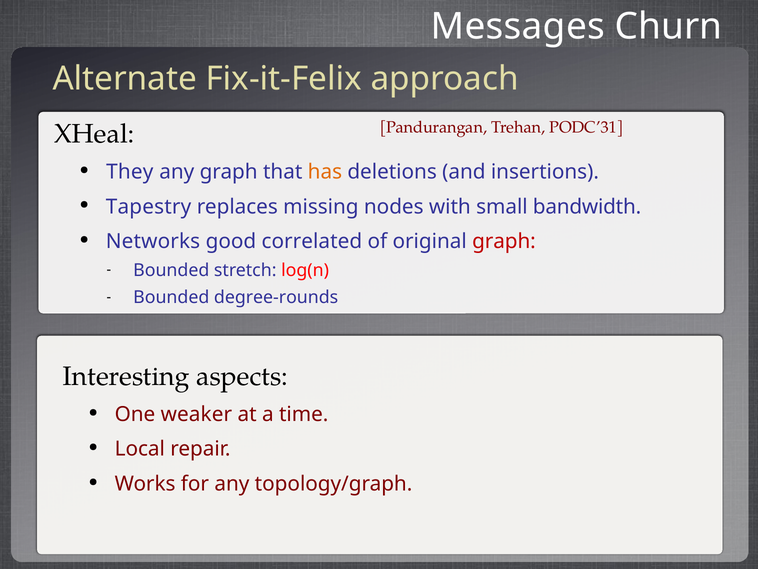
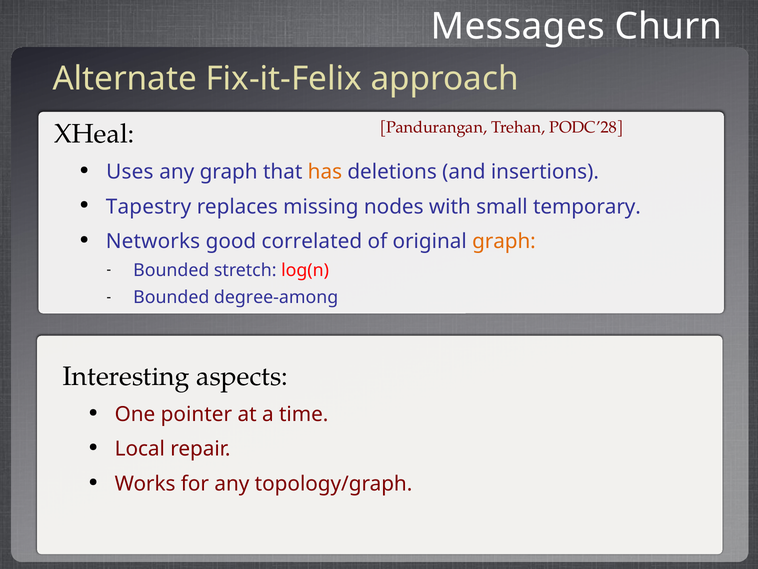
PODC’31: PODC’31 -> PODC’28 (587, 127)
They: They -> Uses (130, 172)
bandwidth: bandwidth -> temporary (587, 206)
graph colour: red -> orange (504, 241)
degree-rounds: degree-rounds -> degree-among (276, 297)
weaker: weaker -> pointer (196, 414)
